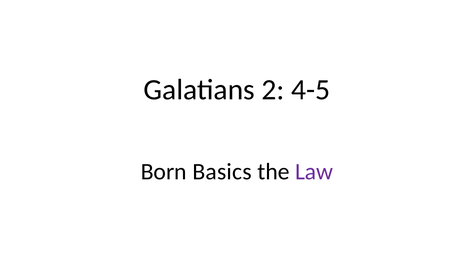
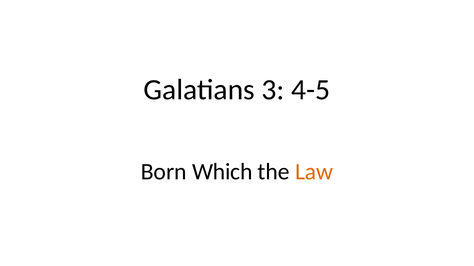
2: 2 -> 3 (273, 90)
Basics: Basics -> Which (222, 172)
Law colour: purple -> orange (314, 172)
